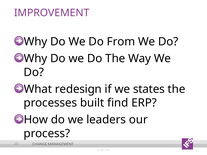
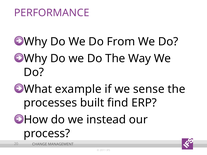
IMPROVEMENT: IMPROVEMENT -> PERFORMANCE (52, 13)
redesign: redesign -> example (78, 89)
states: states -> sense (149, 89)
leaders: leaders -> instead (106, 120)
